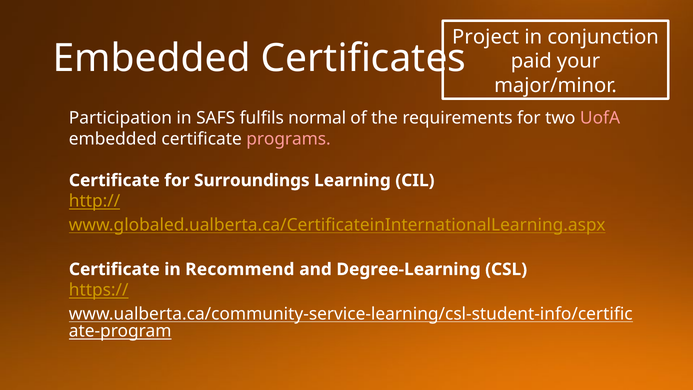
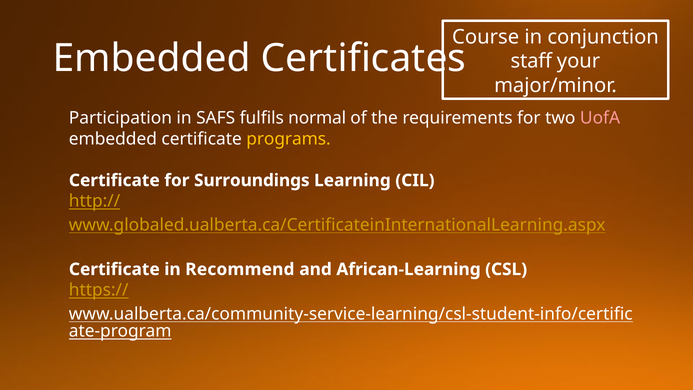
Project: Project -> Course (486, 37)
paid: paid -> staff (531, 61)
programs colour: pink -> yellow (289, 139)
Degree-Learning: Degree-Learning -> African-Learning (409, 269)
